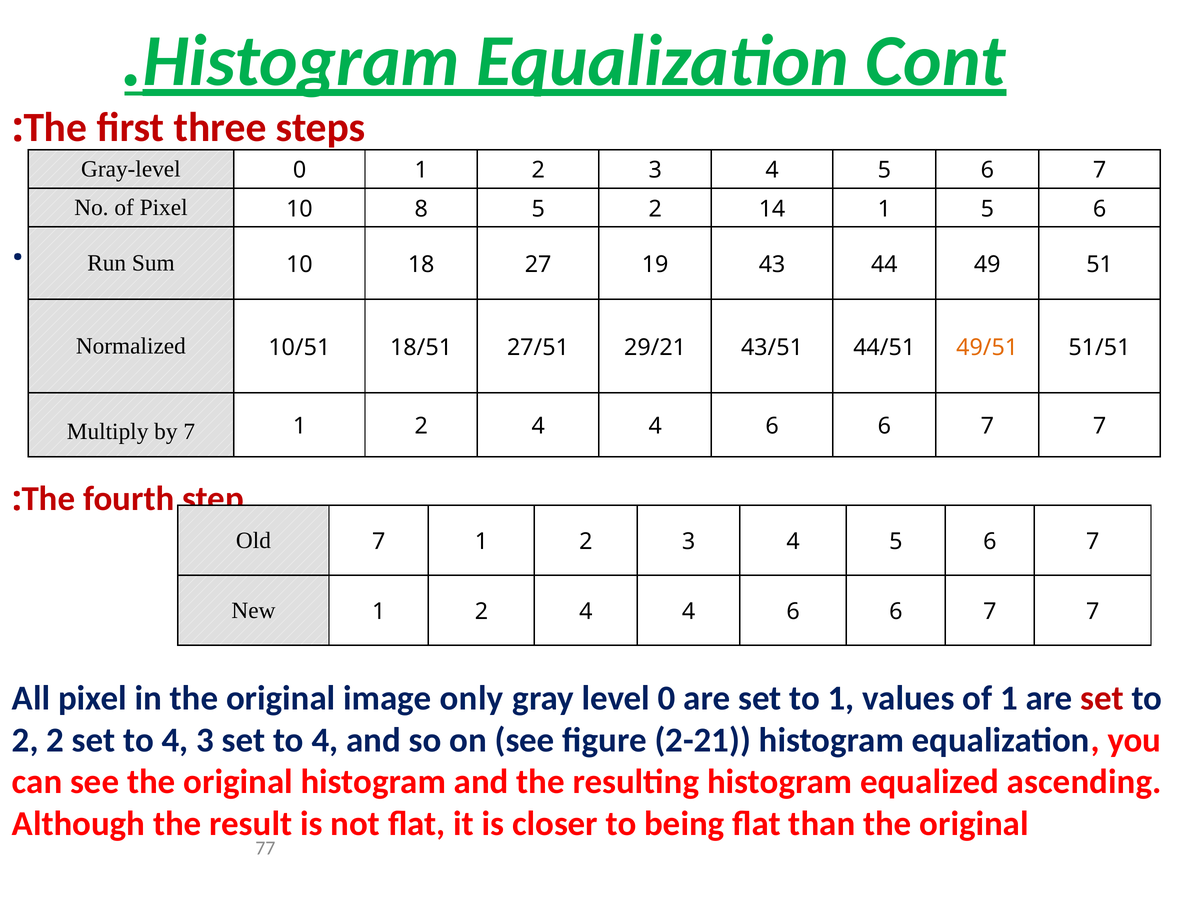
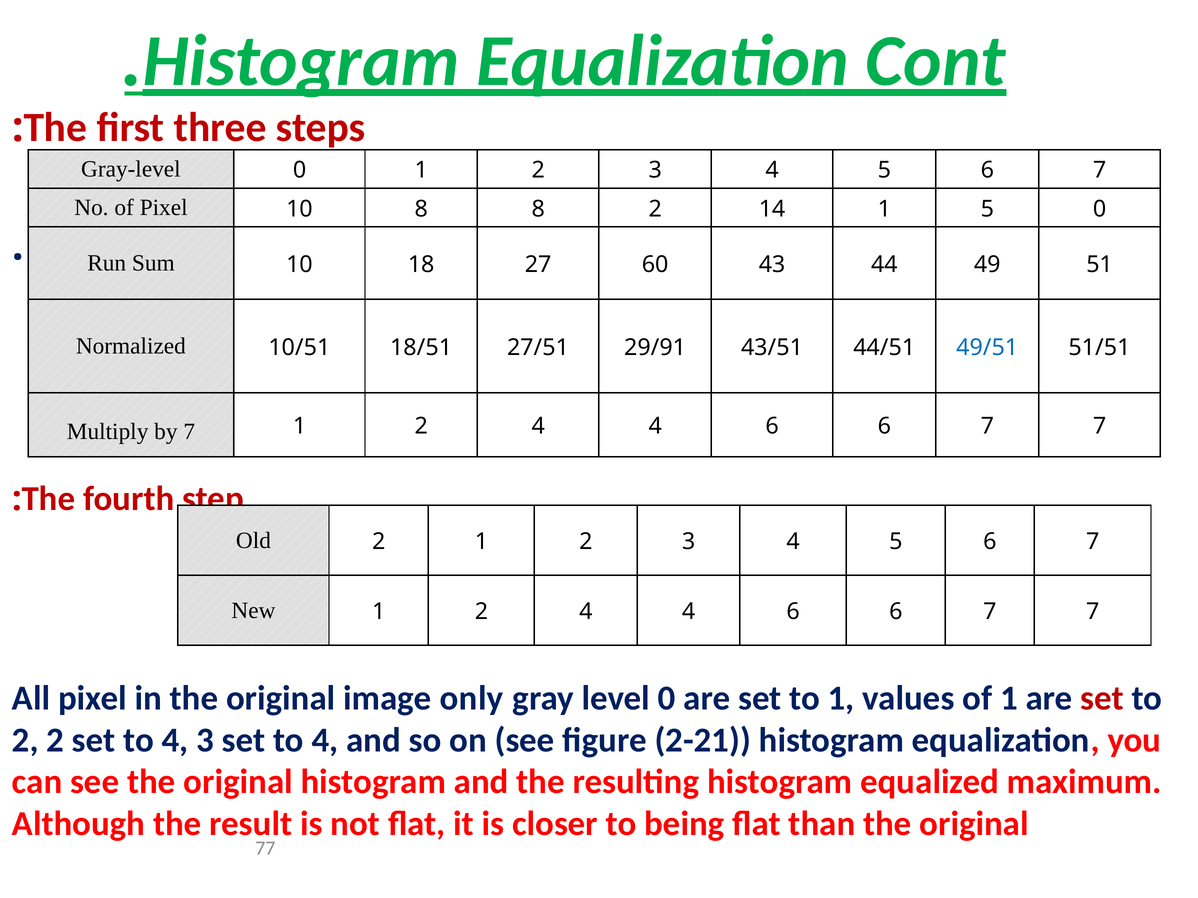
8 5: 5 -> 8 (538, 209)
1 5 6: 6 -> 0 (1100, 209)
19: 19 -> 60 (655, 265)
29/21: 29/21 -> 29/91 (655, 348)
49/51 colour: orange -> blue (987, 348)
Old 7: 7 -> 2 (379, 542)
ascending: ascending -> maximum (1084, 782)
